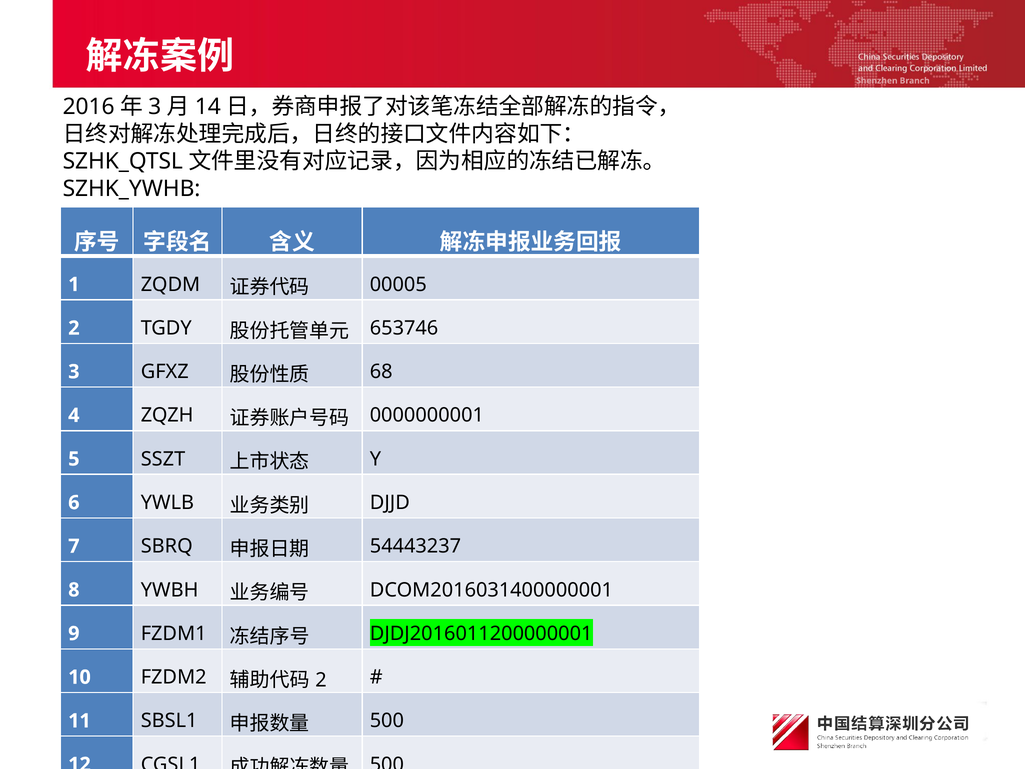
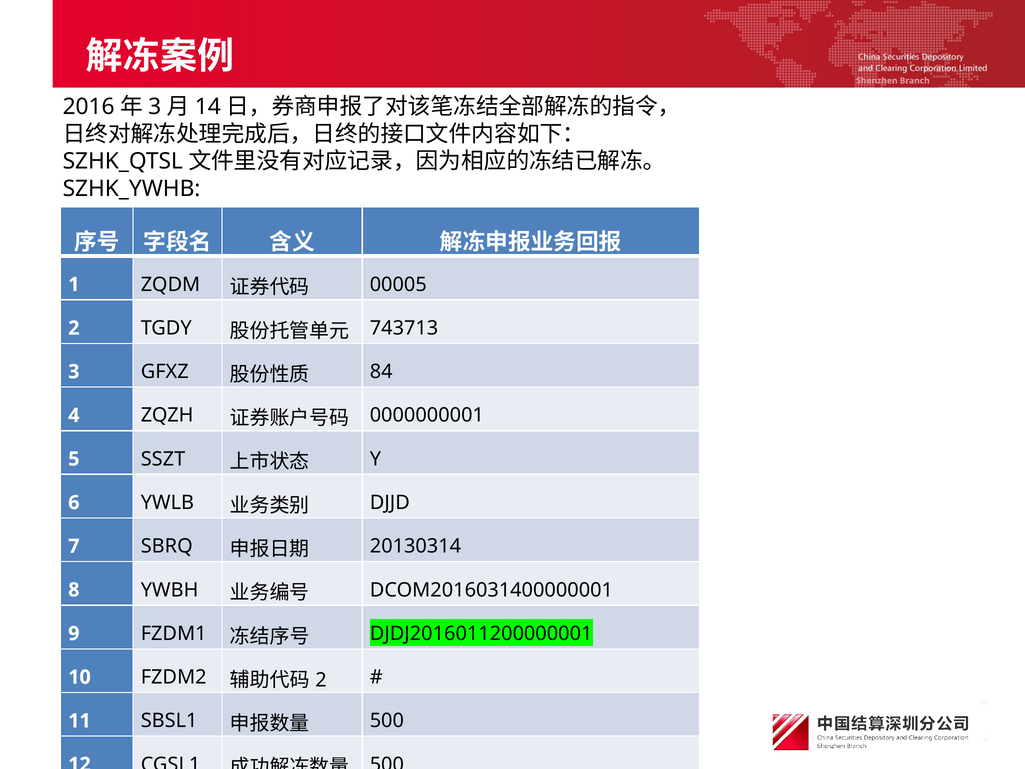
653746: 653746 -> 743713 (404, 328)
68: 68 -> 84 (381, 372)
54443237: 54443237 -> 20130314 (415, 546)
